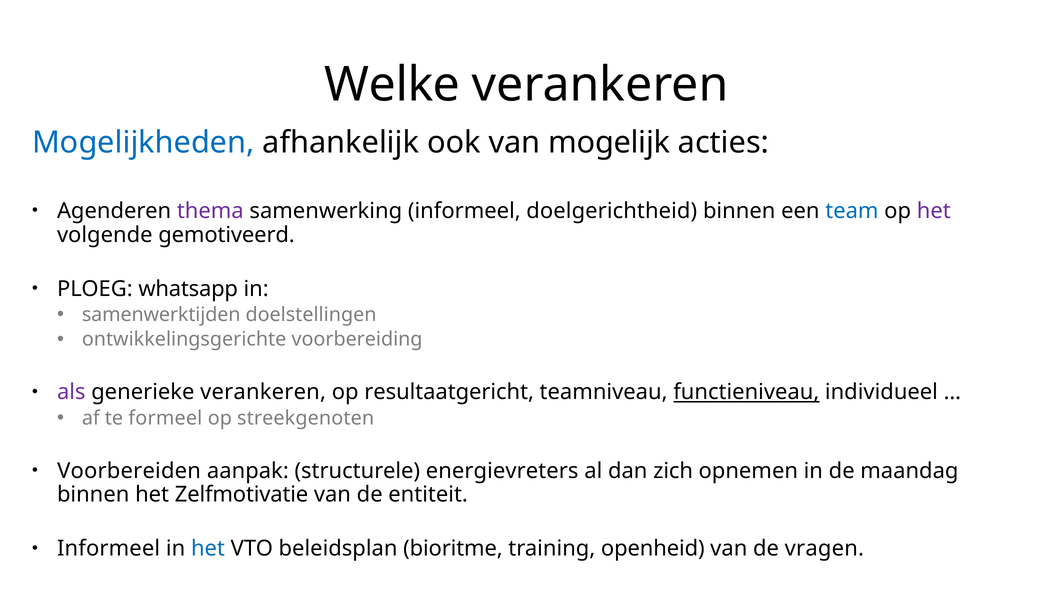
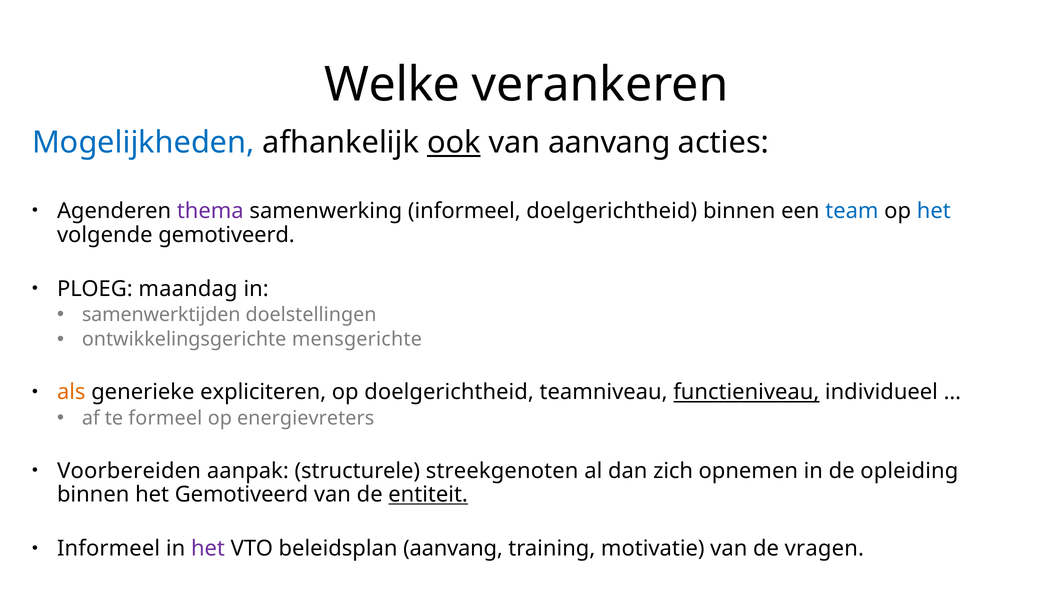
ook underline: none -> present (454, 143)
van mogelijk: mogelijk -> aanvang (609, 143)
het colour: purple -> blue (934, 211)
whatsapp: whatsapp -> maandag (188, 289)
voorbereiding: voorbereiding -> mensgerichte (357, 339)
als colour: purple -> orange (71, 392)
generieke verankeren: verankeren -> expliciteren (263, 392)
op resultaatgericht: resultaatgericht -> doelgerichtheid (449, 392)
streekgenoten: streekgenoten -> energievreters (306, 418)
energievreters: energievreters -> streekgenoten (502, 471)
maandag: maandag -> opleiding (909, 471)
het Zelfmotivatie: Zelfmotivatie -> Gemotiveerd (242, 494)
entiteit underline: none -> present (428, 494)
het colour: blue -> purple (208, 548)
beleidsplan bioritme: bioritme -> aanvang (453, 548)
openheid: openheid -> motivatie (653, 548)
